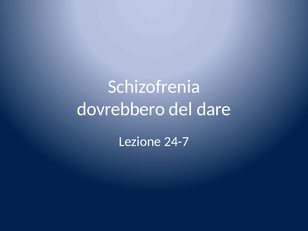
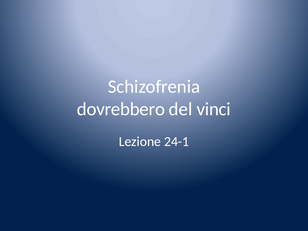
dare: dare -> vinci (214, 109)
24-7: 24-7 -> 24-1 (177, 142)
